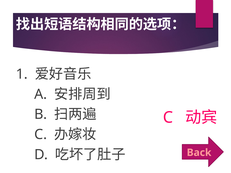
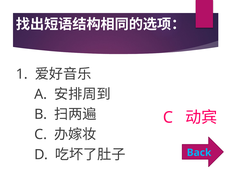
Back colour: pink -> light blue (199, 153)
